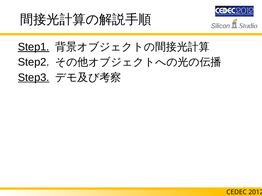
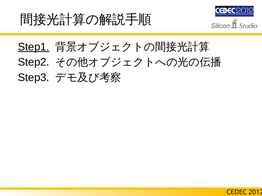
Step3 underline: present -> none (34, 78)
